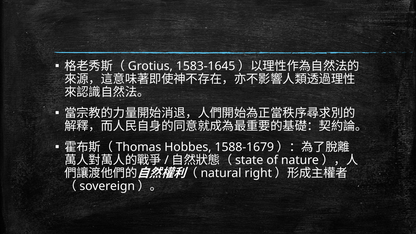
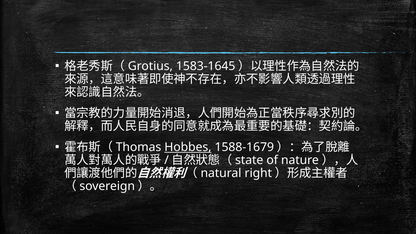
Hobbes underline: none -> present (188, 147)
